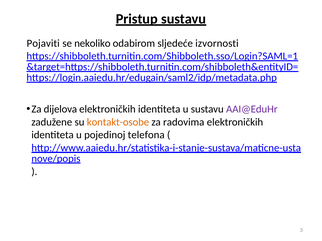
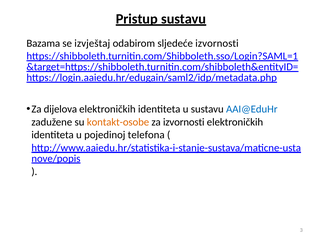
Pojaviti: Pojaviti -> Bazama (43, 43)
nekoliko: nekoliko -> izvještaj (92, 43)
AAI@EduHr colour: purple -> blue (252, 109)
za radovima: radovima -> izvornosti (184, 122)
